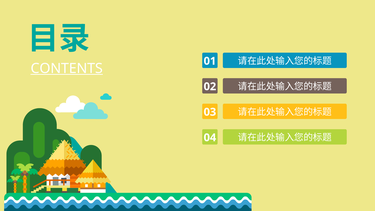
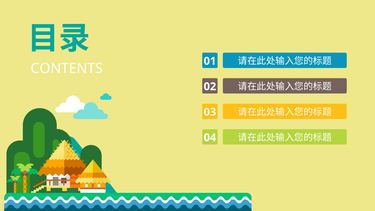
CONTENTS underline: present -> none (67, 68)
